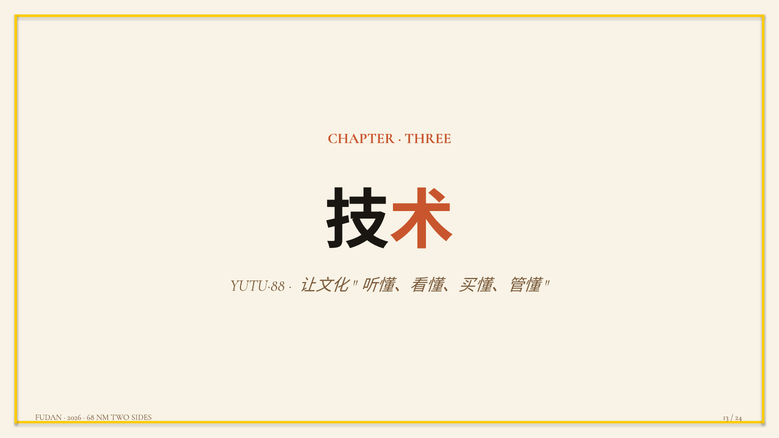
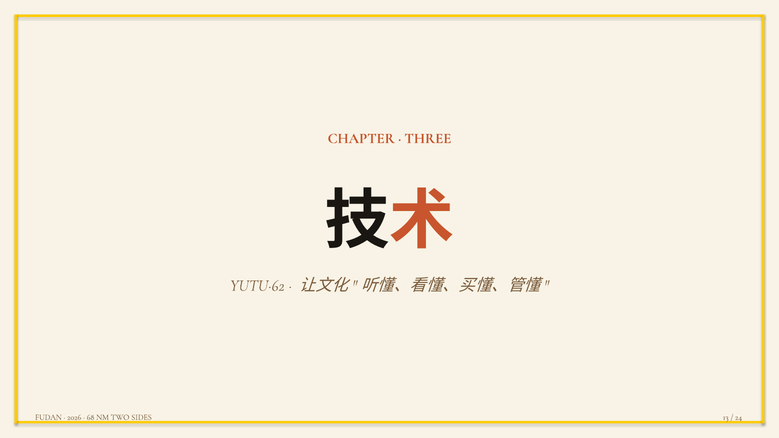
YUTU·88: YUTU·88 -> YUTU·62 (257, 285)
